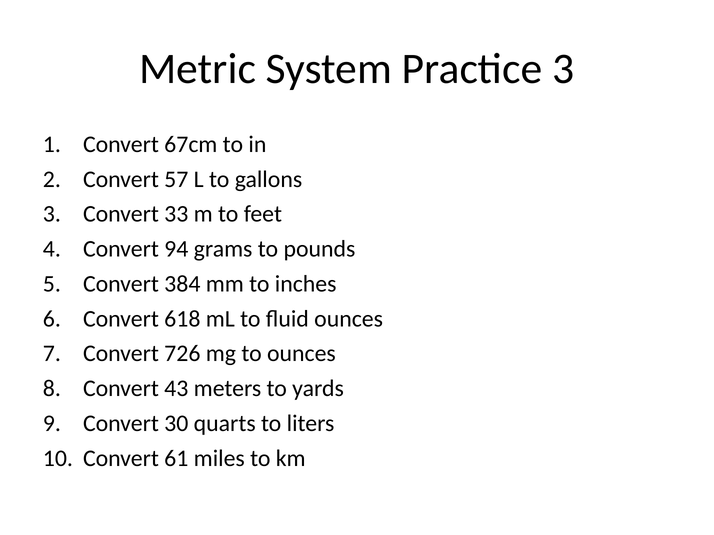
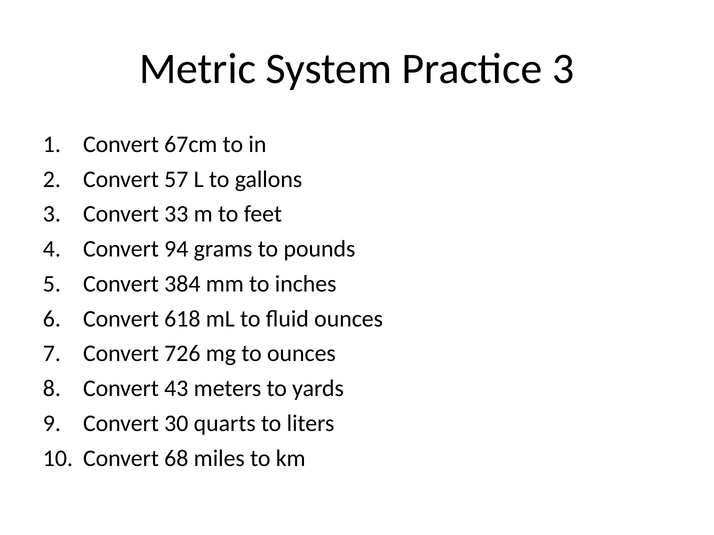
61: 61 -> 68 (176, 459)
